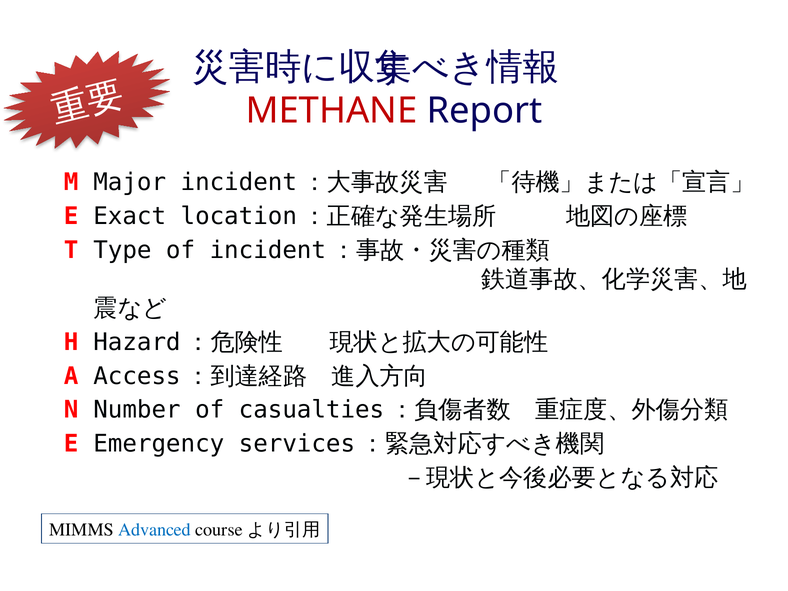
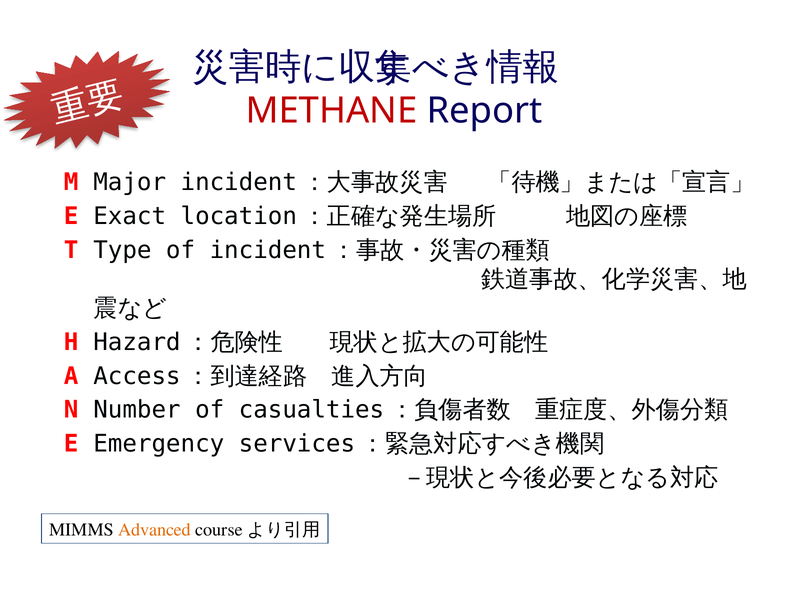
Advanced colour: blue -> orange (155, 530)
